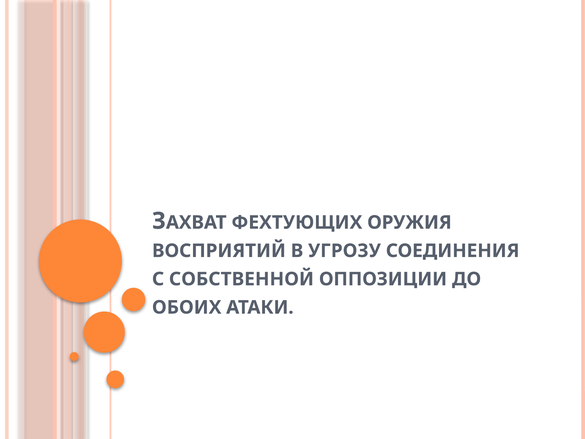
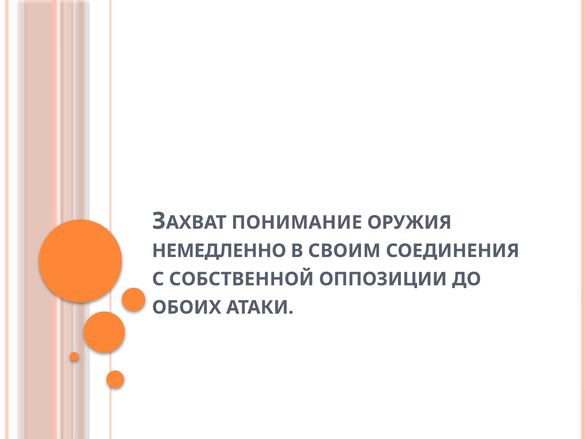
ФЕХТУЮЩИХ: ФЕХТУЮЩИХ -> ПОНИМАНИЕ (297, 222)
ВОСПРИЯТИЙ: ВОСПРИЯТИЙ -> НЕМЕДЛЕННО (219, 251)
УГРОЗУ: УГРОЗУ -> СВОИМ (344, 251)
